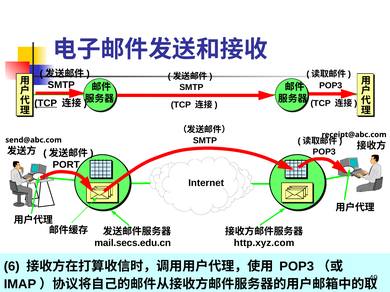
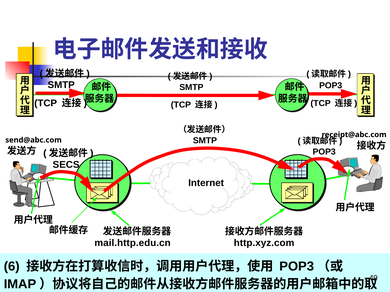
TCP underline: present -> none (46, 103)
PORT: PORT -> SECS (66, 165)
mail.secs.edu.cn: mail.secs.edu.cn -> mail.http.edu.cn (133, 243)
